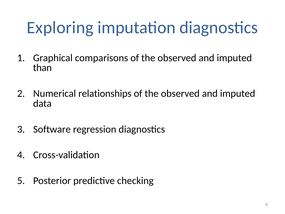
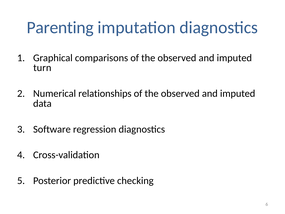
Exploring: Exploring -> Parenting (60, 28)
than: than -> turn (42, 68)
